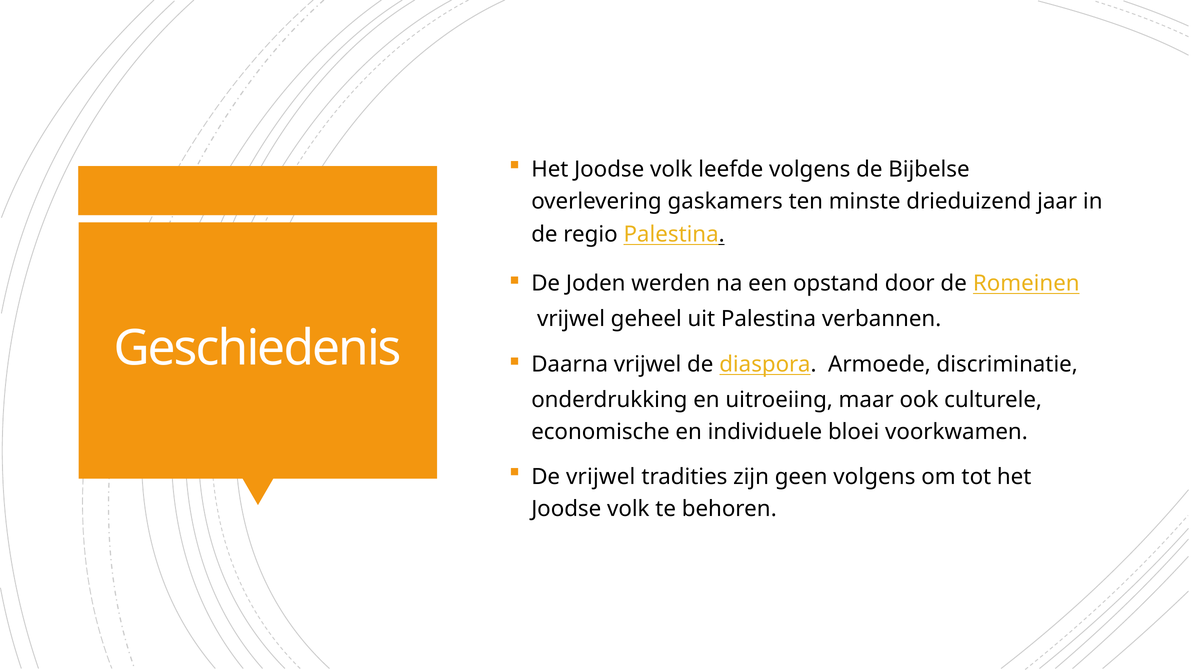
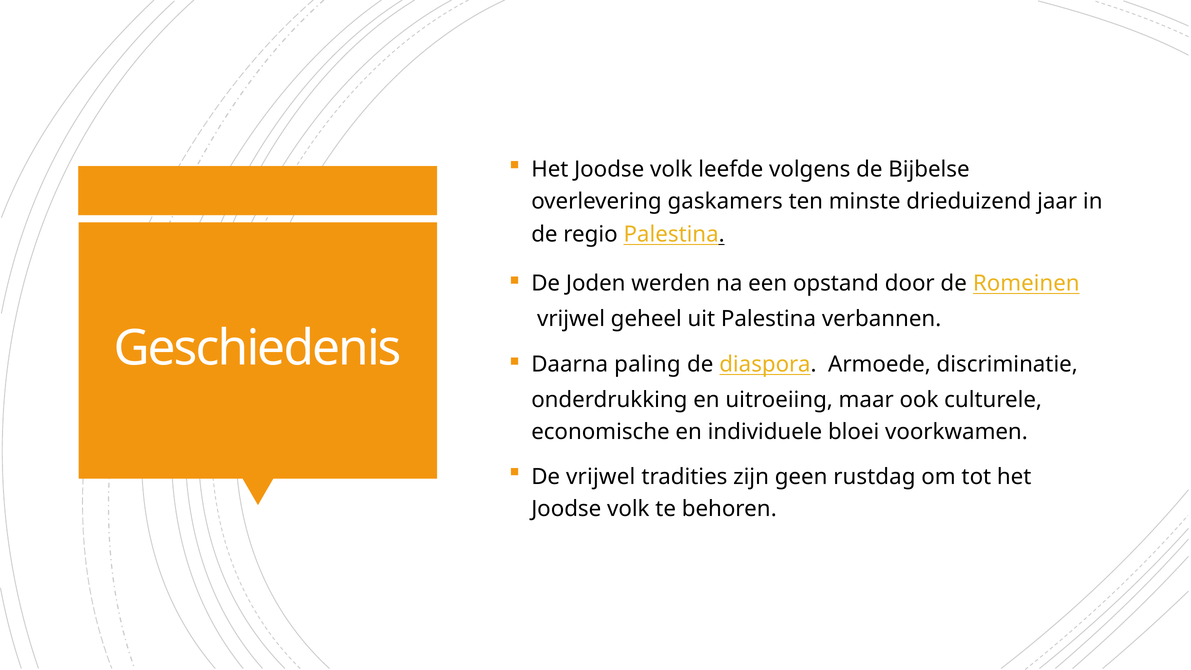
Daarna vrijwel: vrijwel -> paling (647, 364)
geen volgens: volgens -> rustdag (874, 477)
